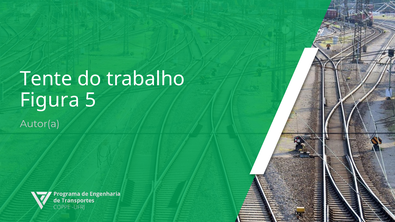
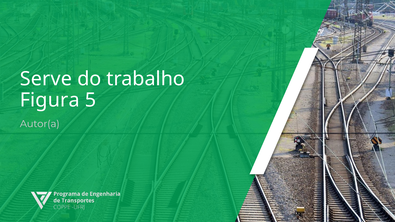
Tente: Tente -> Serve (46, 79)
